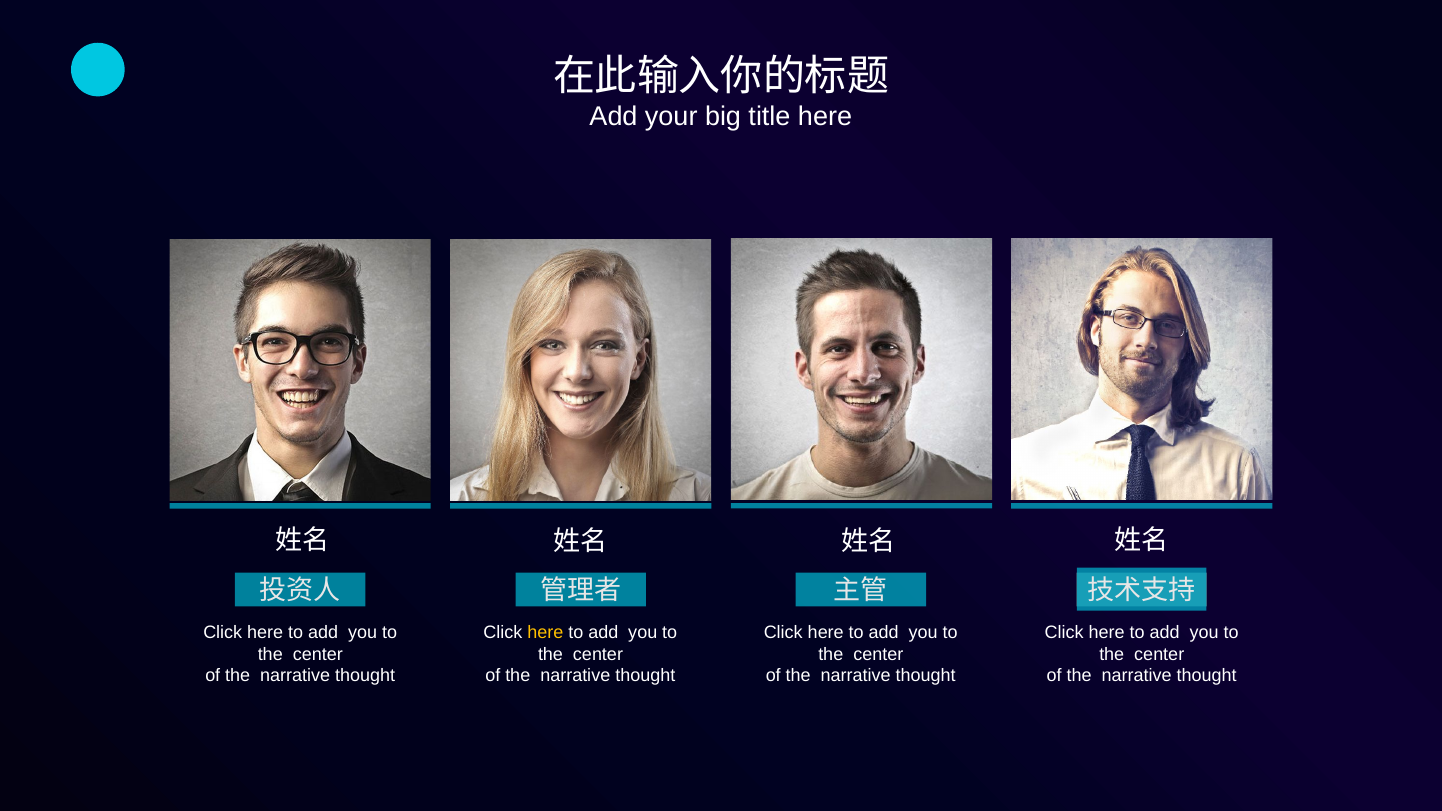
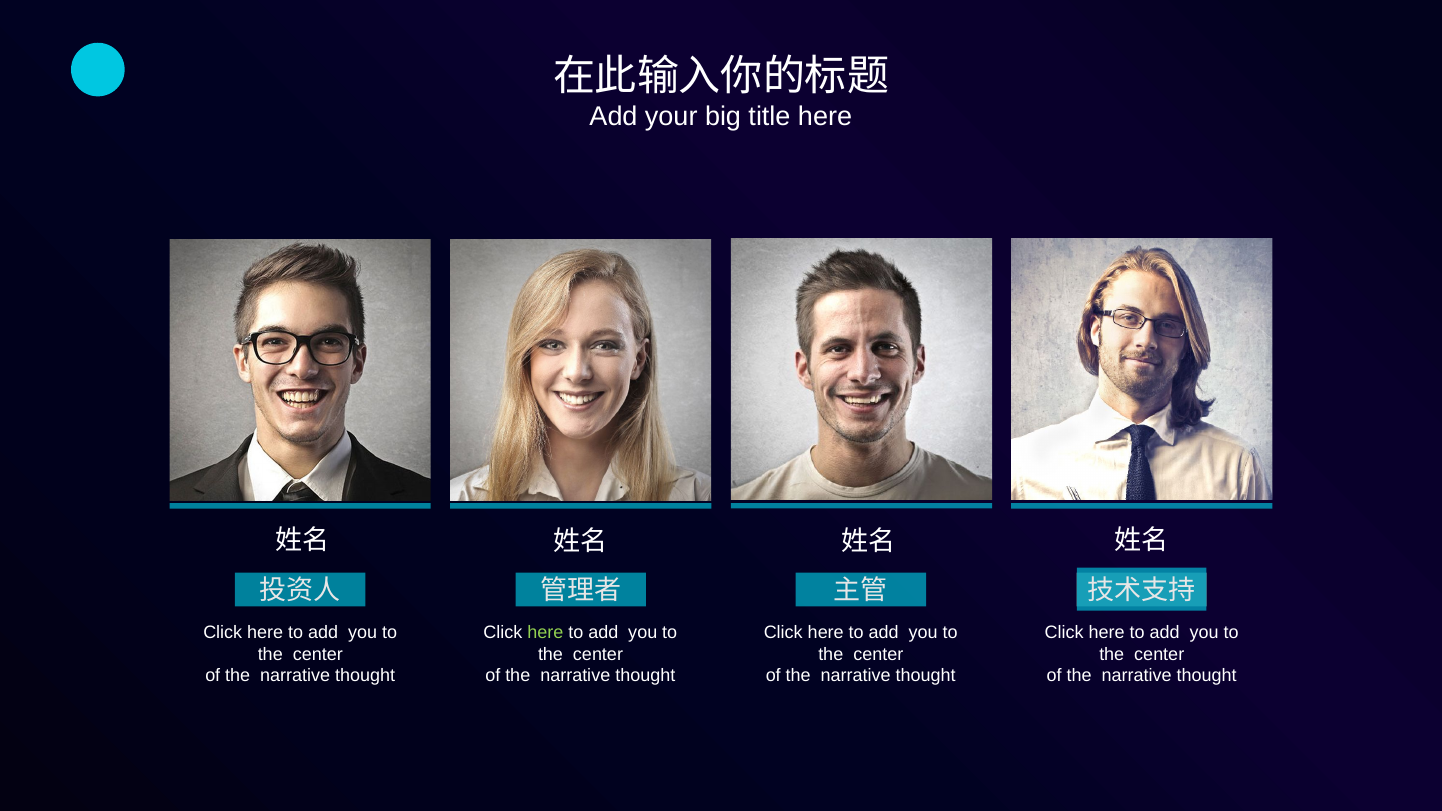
here colour: yellow -> light green (545, 633)
